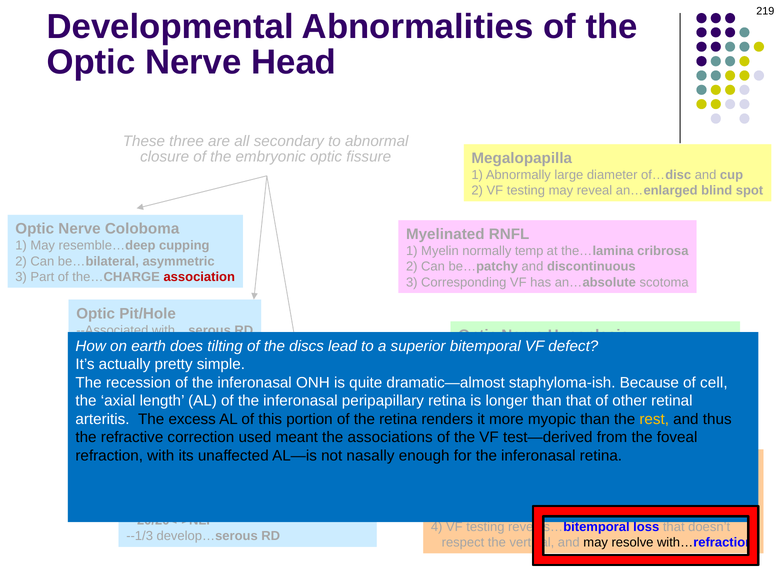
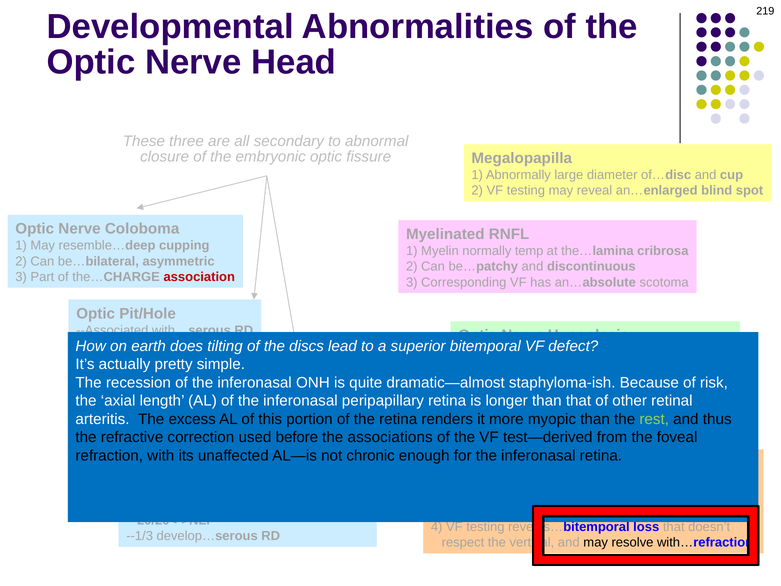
cell: cell -> risk (714, 382)
rest colour: yellow -> light green (654, 419)
meant: meant -> before (297, 437)
nasally: nasally -> chronic (371, 455)
